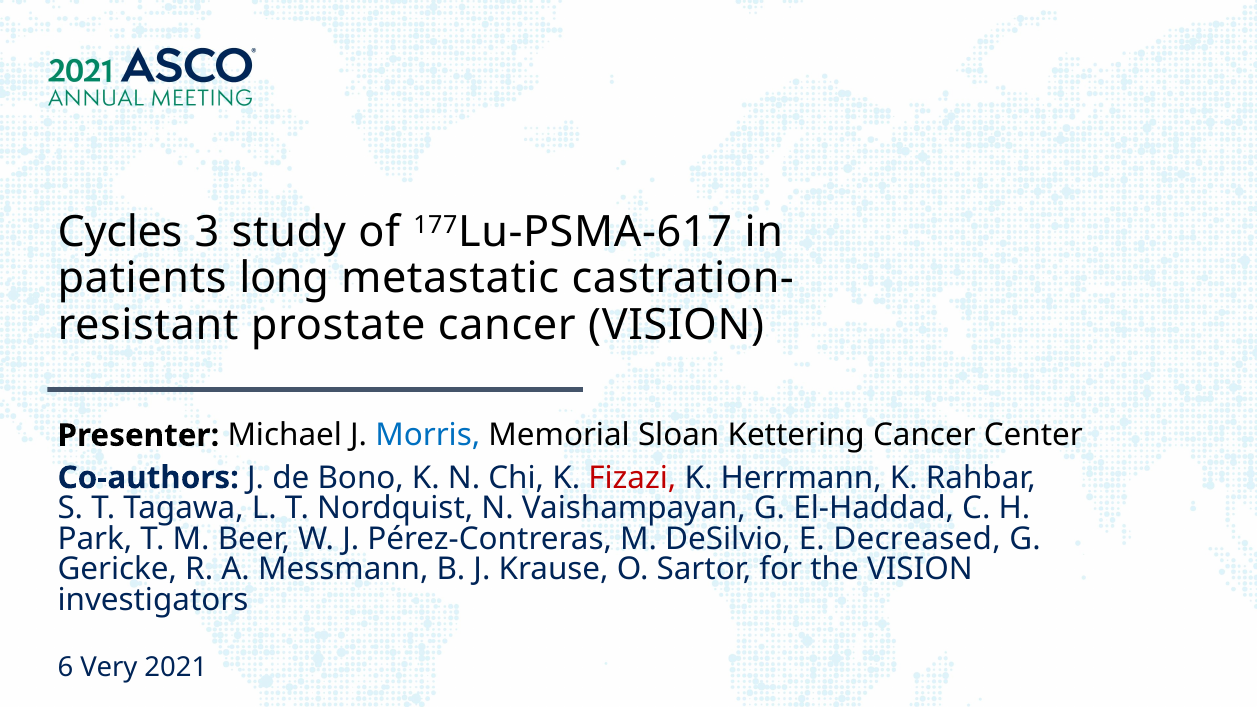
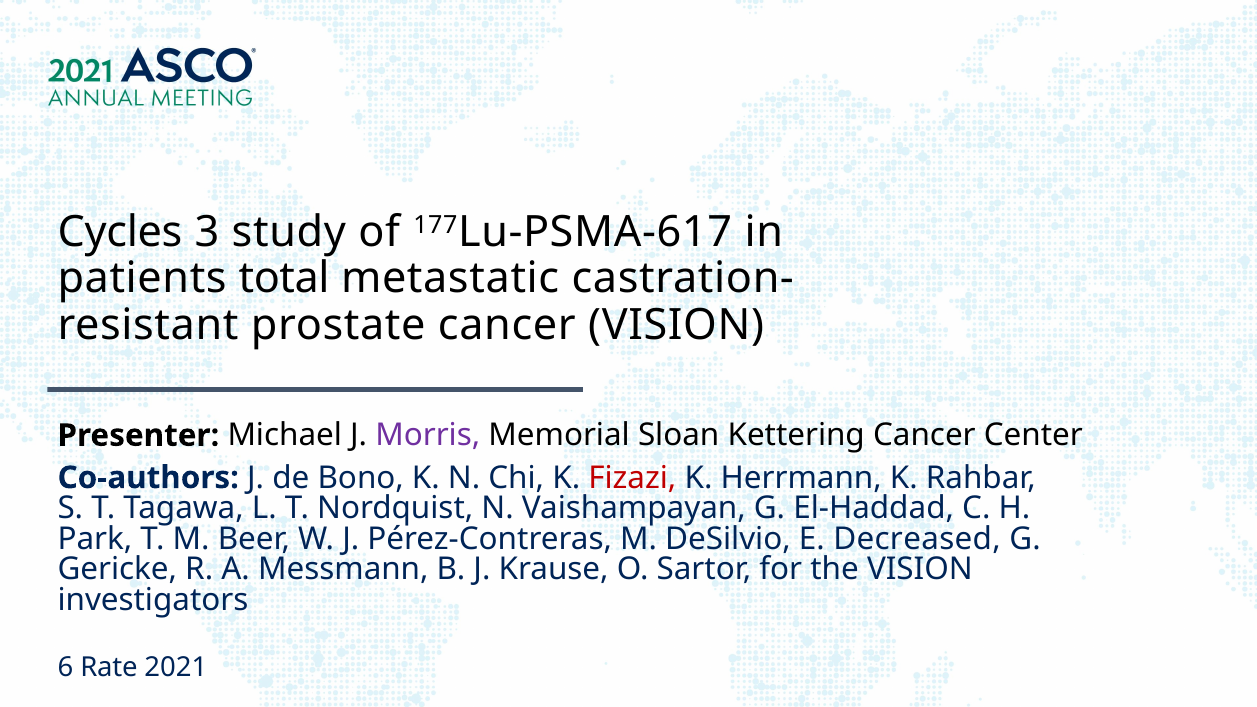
long: long -> total (284, 279)
Morris colour: blue -> purple (428, 435)
Very: Very -> Rate (109, 667)
